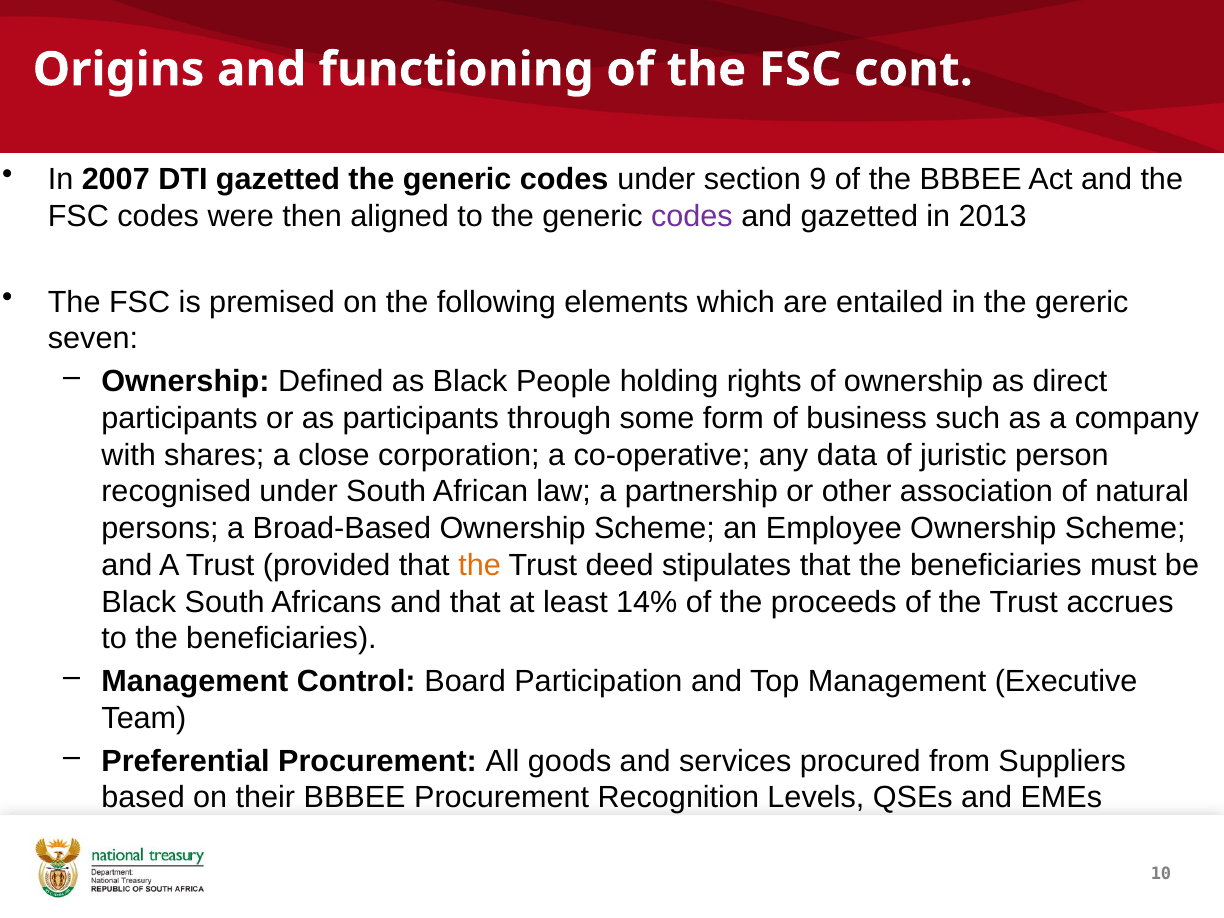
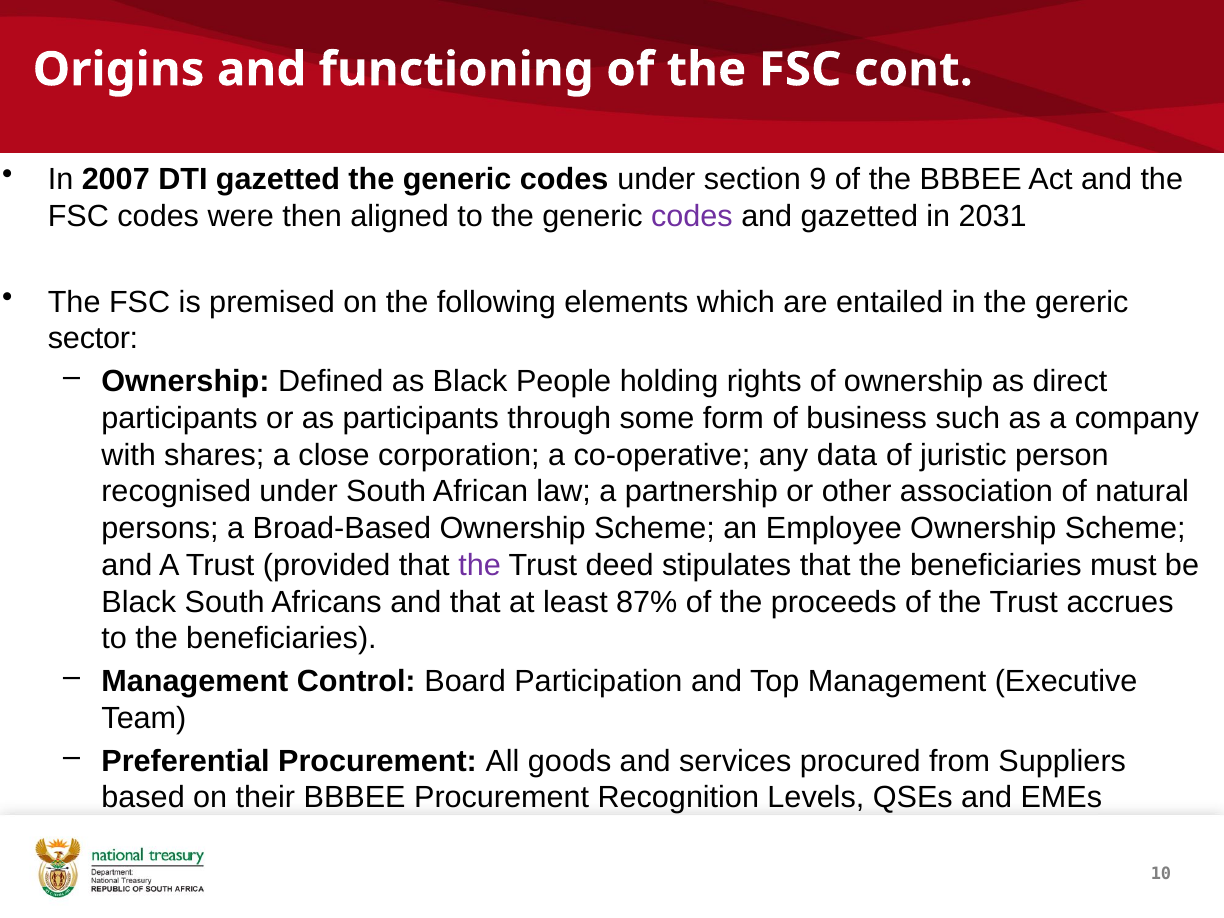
2013: 2013 -> 2031 (993, 216)
seven: seven -> sector (93, 339)
the colour: orange -> purple (480, 565)
14%: 14% -> 87% (647, 602)
